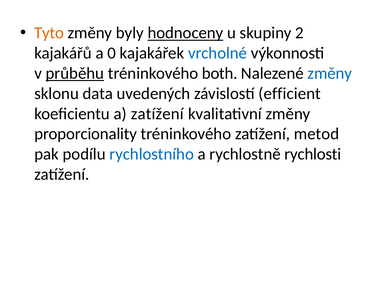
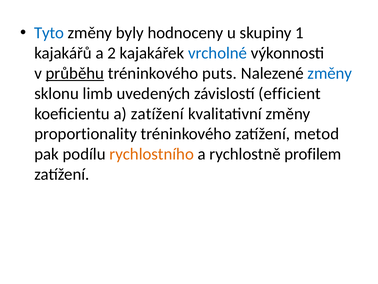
Tyto colour: orange -> blue (49, 33)
hodnoceny underline: present -> none (185, 33)
2: 2 -> 1 (299, 33)
0: 0 -> 2 (112, 53)
both: both -> puts (220, 73)
data: data -> limb (98, 93)
proporcionality: proporcionality -> proportionality (86, 134)
rychlostního colour: blue -> orange (152, 154)
rychlosti: rychlosti -> profilem (313, 154)
